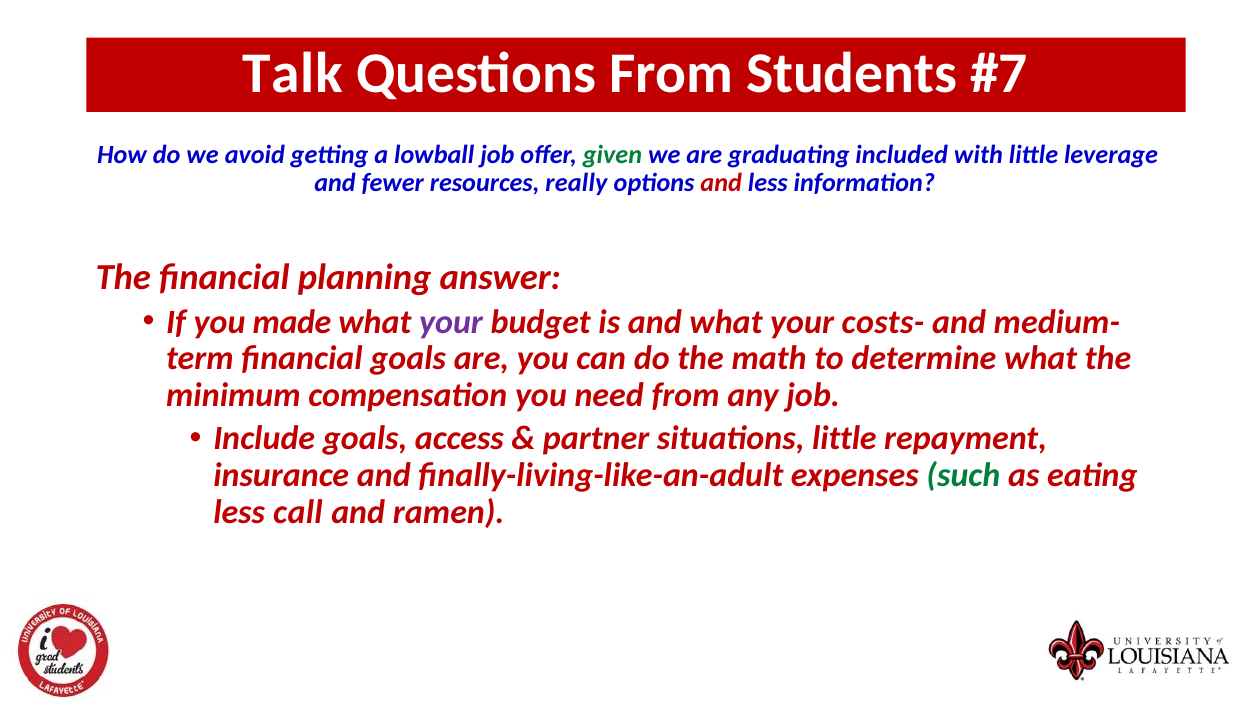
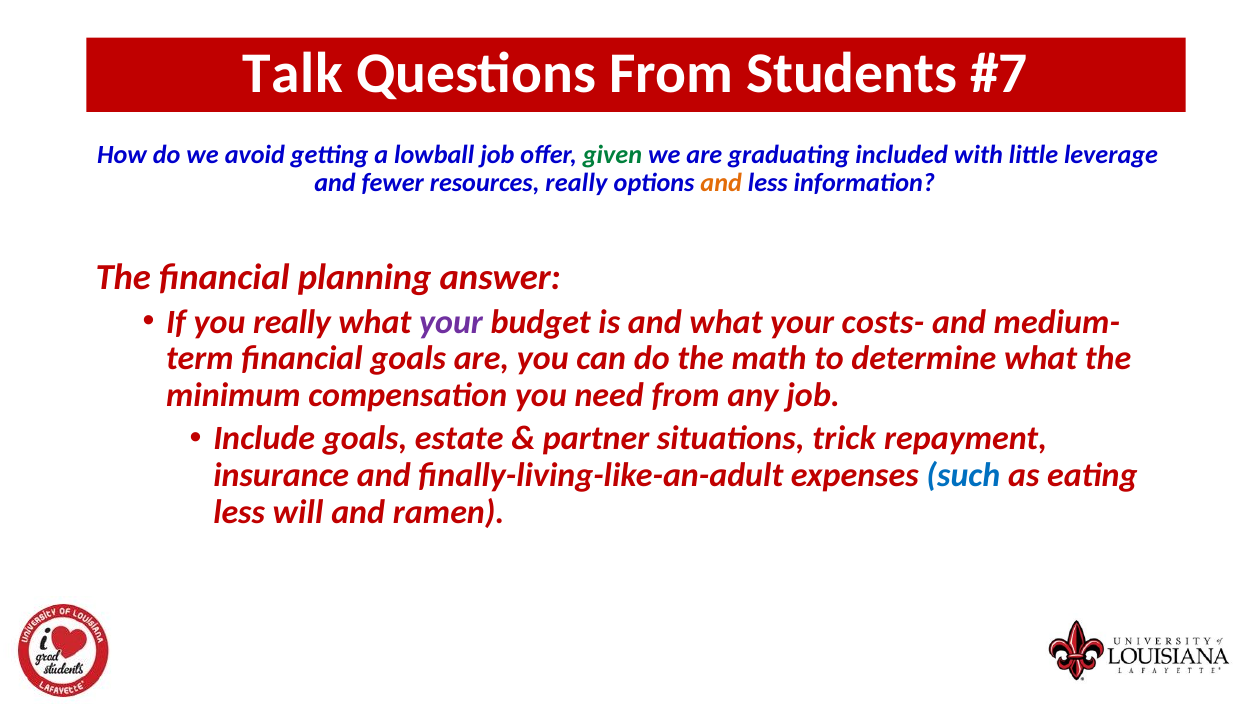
and colour: red -> orange (721, 183)
you made: made -> really (292, 322)
access: access -> estate (459, 439)
situations little: little -> trick (844, 439)
such colour: green -> blue (963, 475)
call: call -> will (298, 512)
